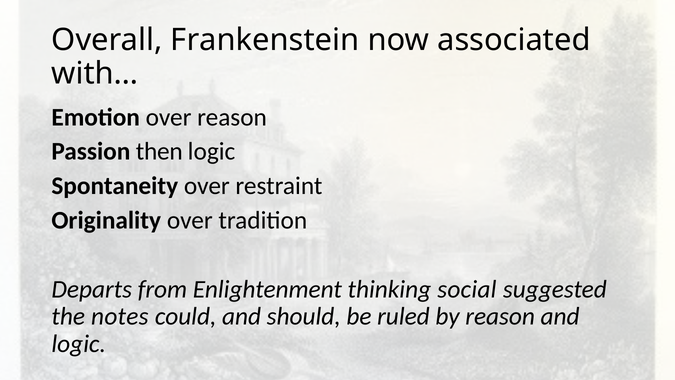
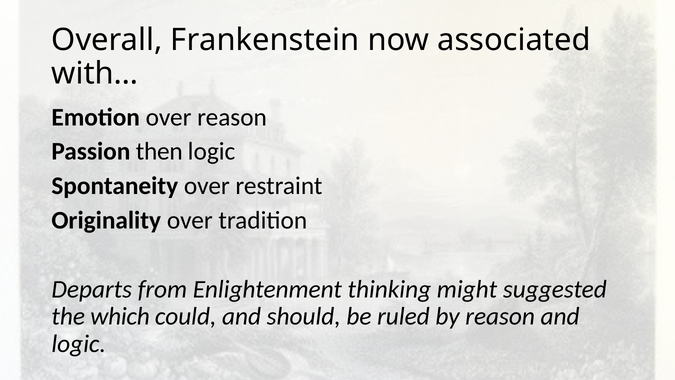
social: social -> might (467, 289)
notes: notes -> which (120, 316)
